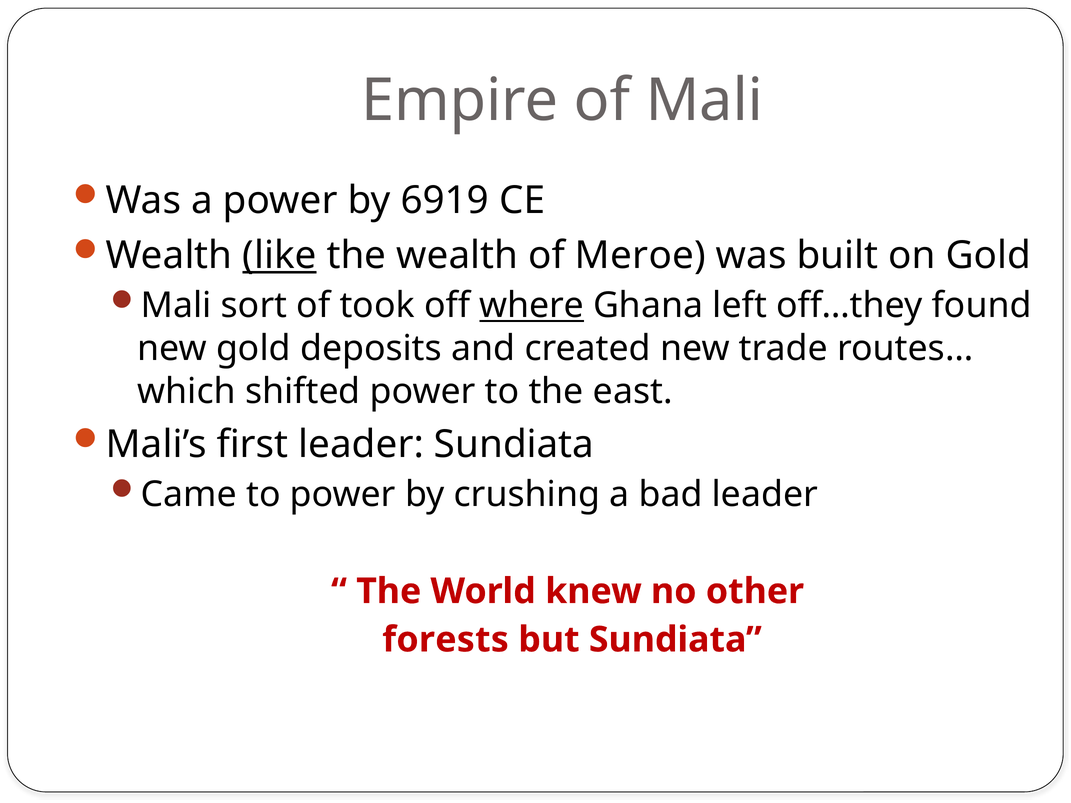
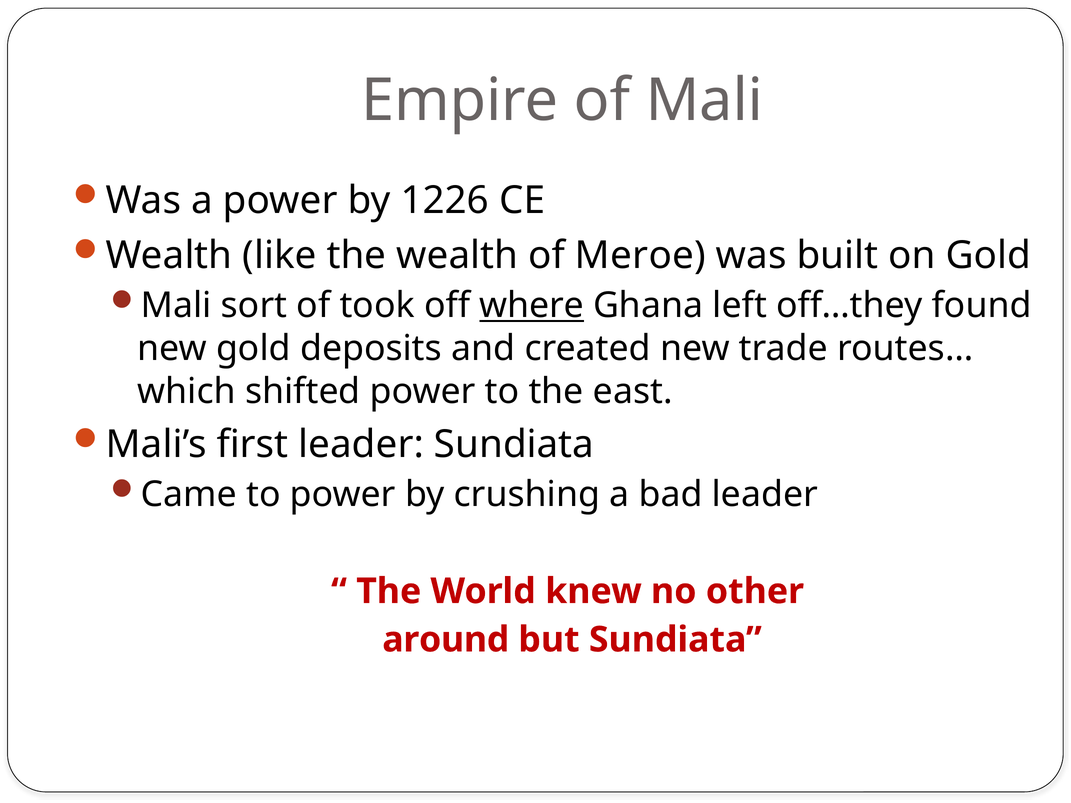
6919: 6919 -> 1226 (445, 201)
like underline: present -> none (279, 256)
forests: forests -> around (446, 640)
